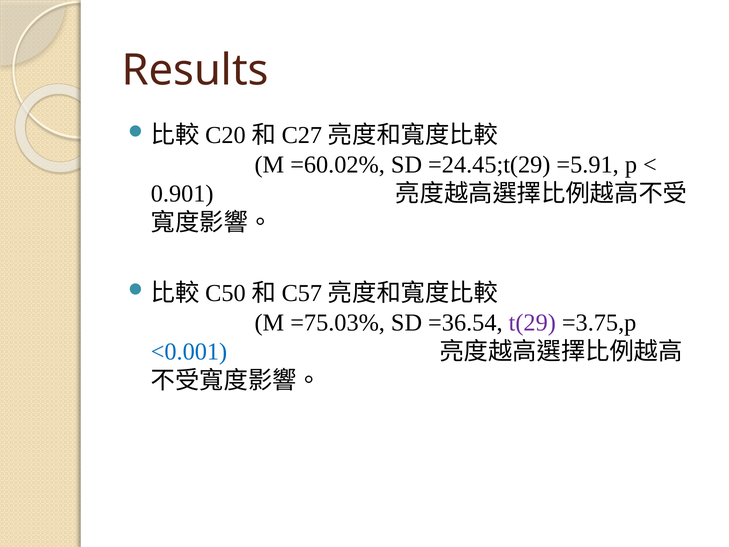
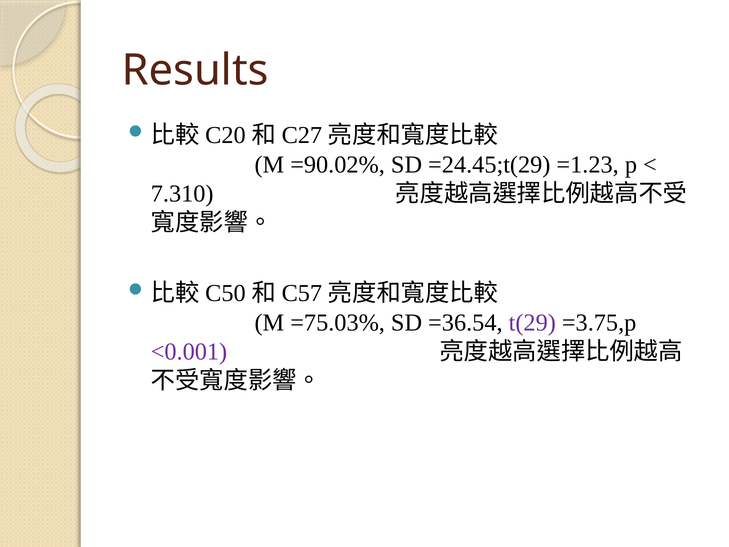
=60.02%: =60.02% -> =90.02% (338, 164)
=5.91: =5.91 -> =1.23 (588, 164)
0.901: 0.901 -> 7.310 (182, 194)
<0.001 colour: blue -> purple (189, 352)
